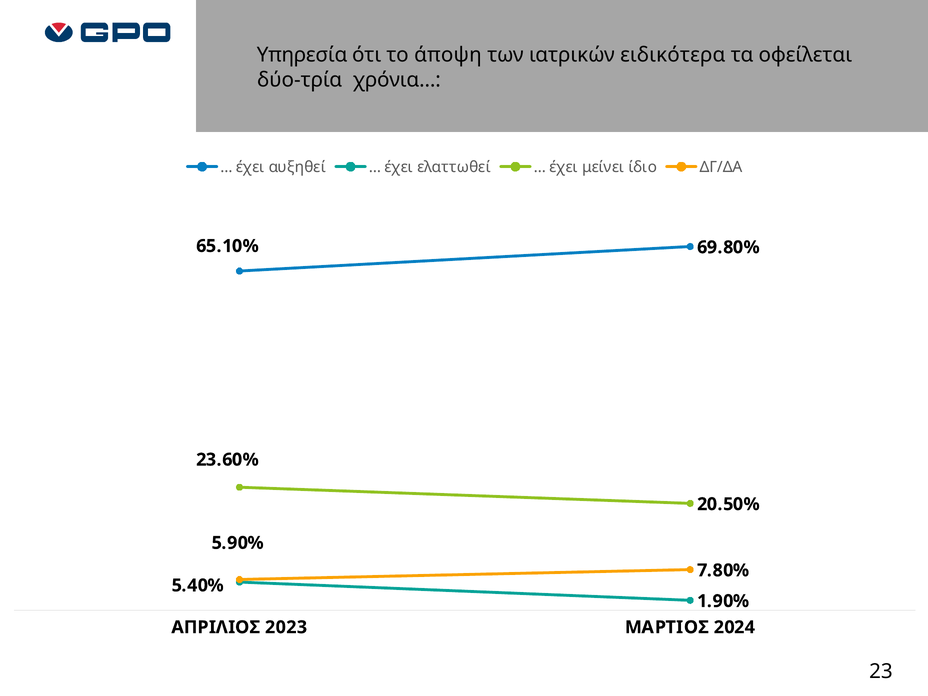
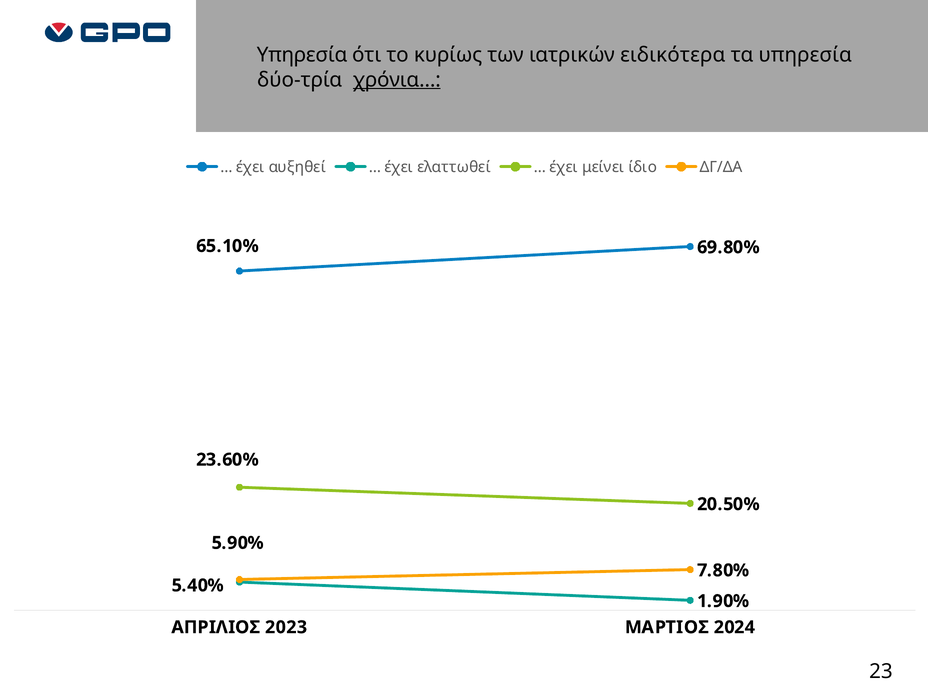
άποψη: άποψη -> κυρίως (448, 55)
τα οφείλεται: οφείλεται -> υπηρεσία (805, 55)
χρόνια… underline: none -> present (397, 80)
